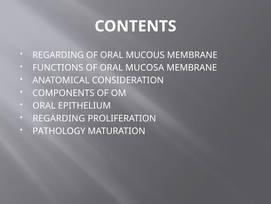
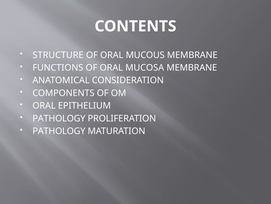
REGARDING: REGARDING -> STRUCTURE (58, 55)
REGARDING: REGARDING -> PATHOLOGY (59, 118)
